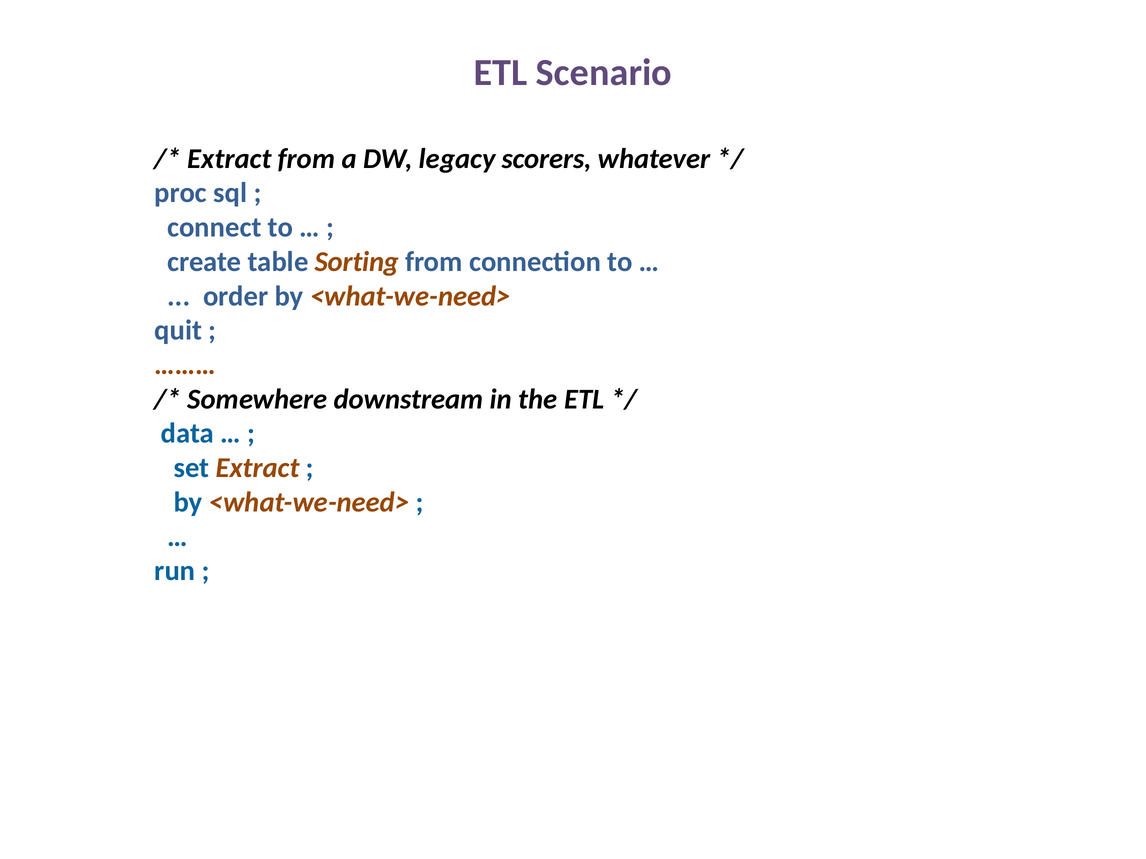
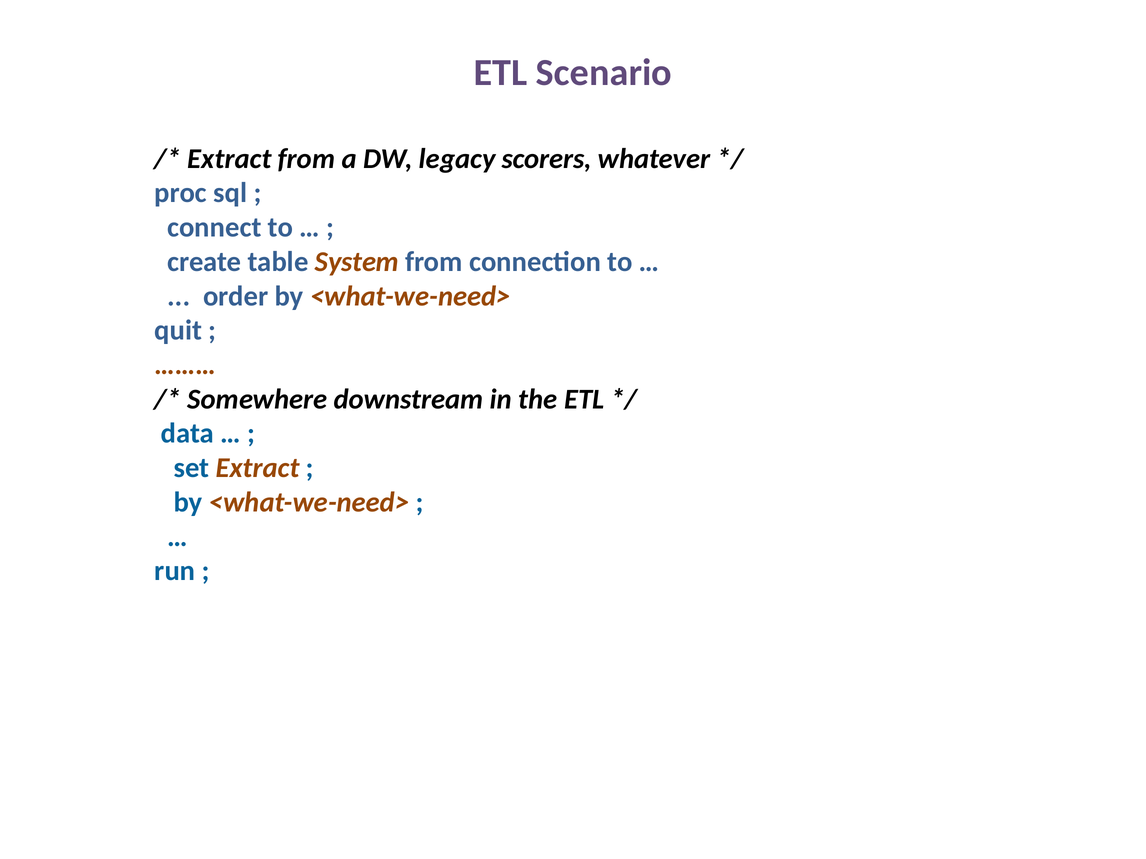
Sorting: Sorting -> System (357, 262)
